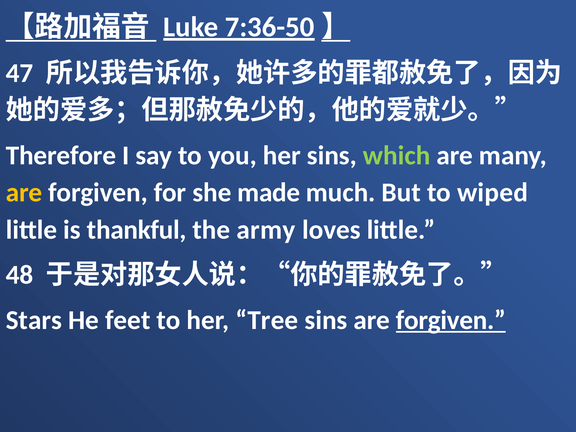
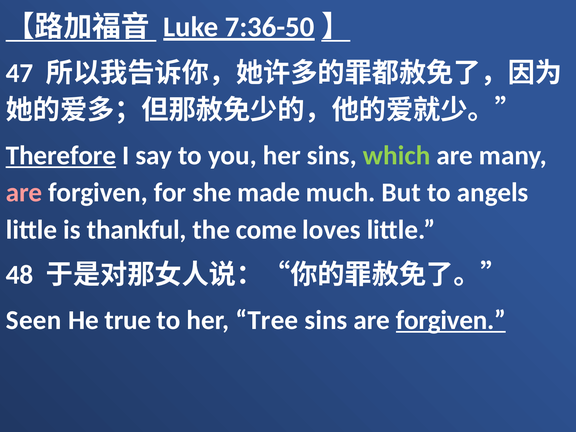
Therefore underline: none -> present (61, 155)
are colour: yellow -> pink (24, 193)
wiped: wiped -> angels (493, 193)
army: army -> come (266, 230)
Stars: Stars -> Seen (34, 320)
feet: feet -> true (128, 320)
